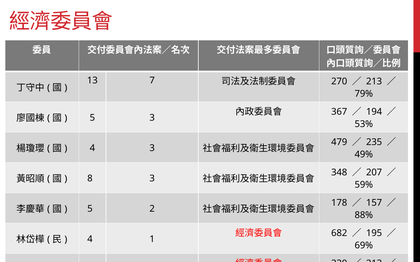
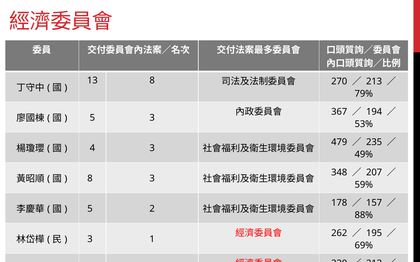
13 7: 7 -> 8 (152, 81)
682: 682 -> 262 (339, 233)
4: 4 -> 3 (90, 240)
